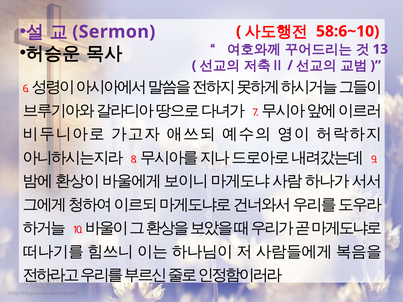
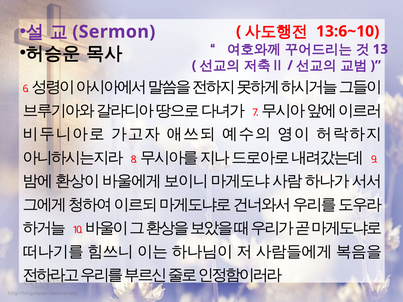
58:6~10: 58:6~10 -> 13:6~10 (348, 31)
